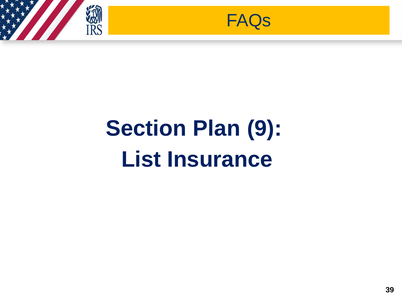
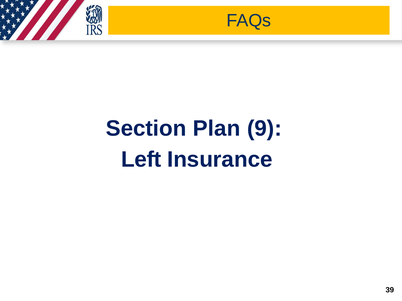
List: List -> Left (141, 160)
